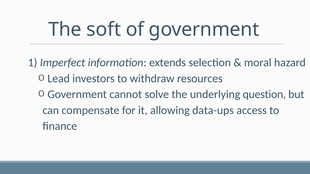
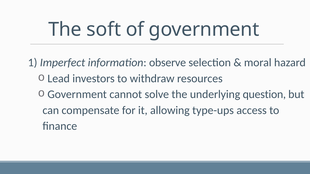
extends: extends -> observe (168, 63)
data-ups: data-ups -> type-ups (213, 110)
